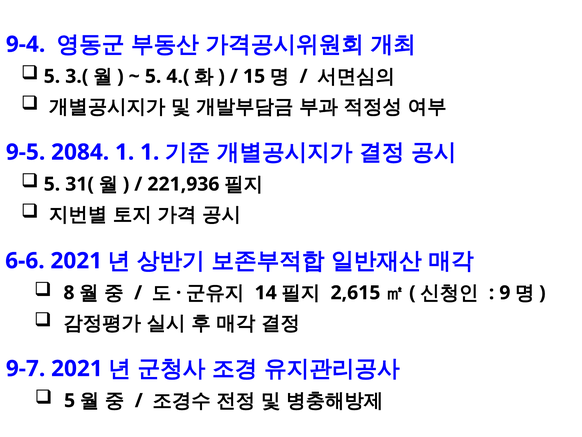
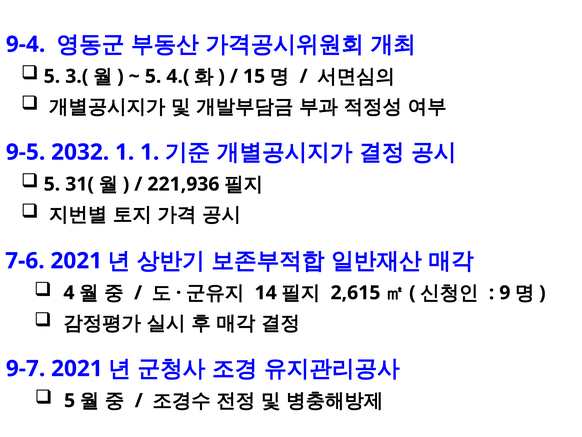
2084: 2084 -> 2032 (80, 152)
6-6: 6-6 -> 7-6 (25, 261)
8: 8 -> 4 (69, 292)
